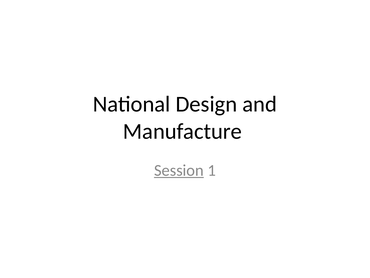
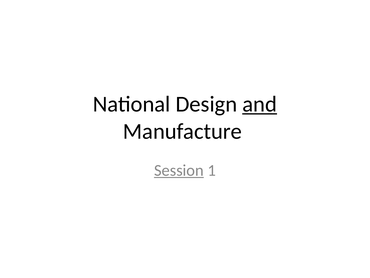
and underline: none -> present (260, 104)
